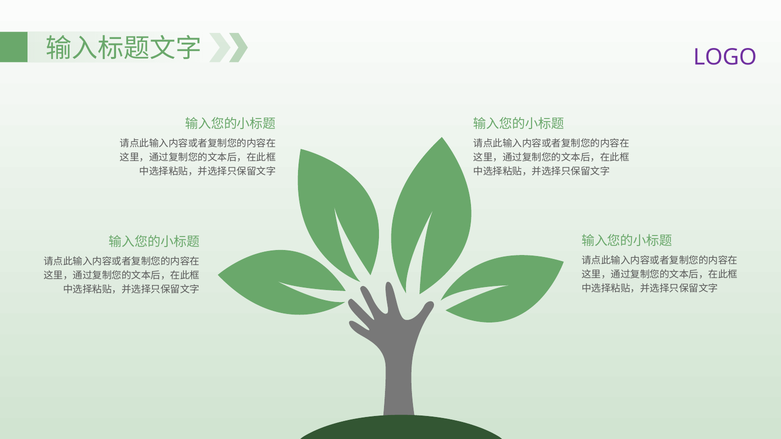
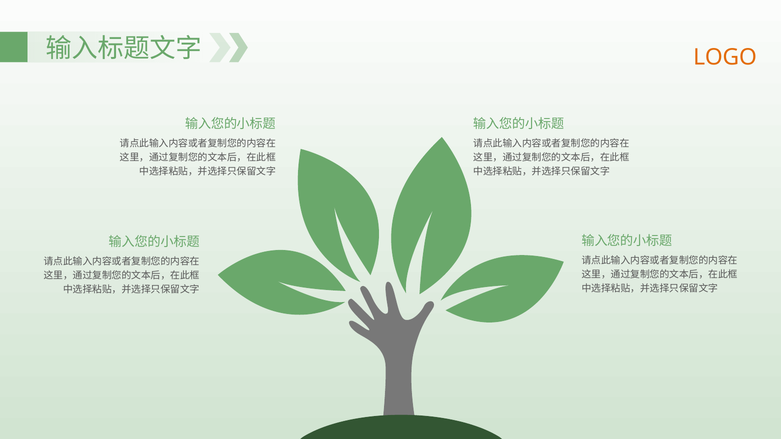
LOGO colour: purple -> orange (725, 57)
